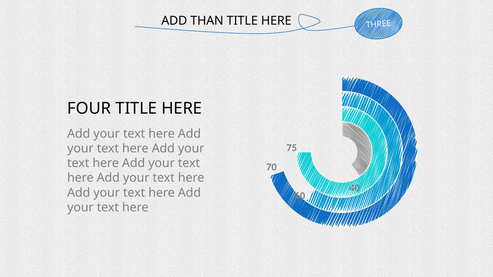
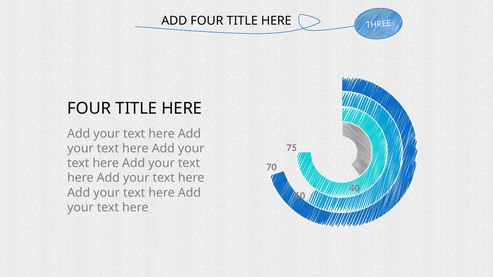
ADD THAN: THAN -> FOUR (207, 21)
